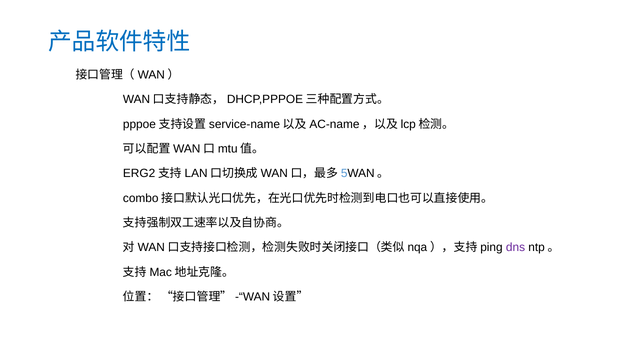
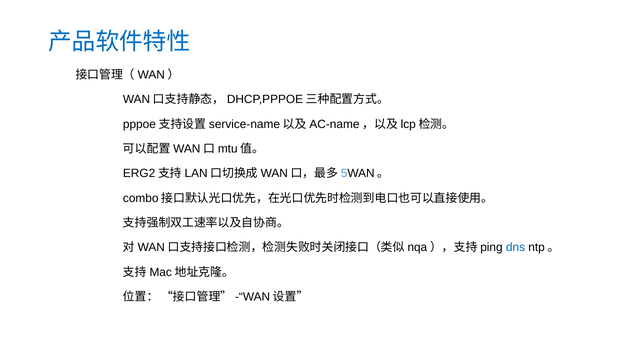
dns colour: purple -> blue (516, 247)
